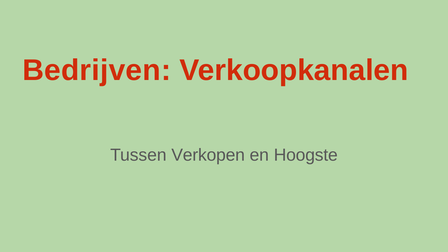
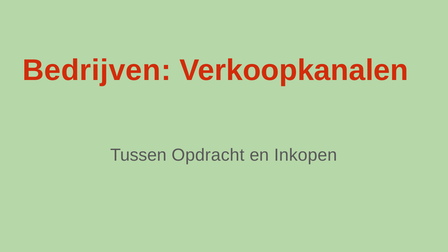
Verkopen: Verkopen -> Opdracht (208, 155)
Hoogste: Hoogste -> Inkopen (306, 155)
